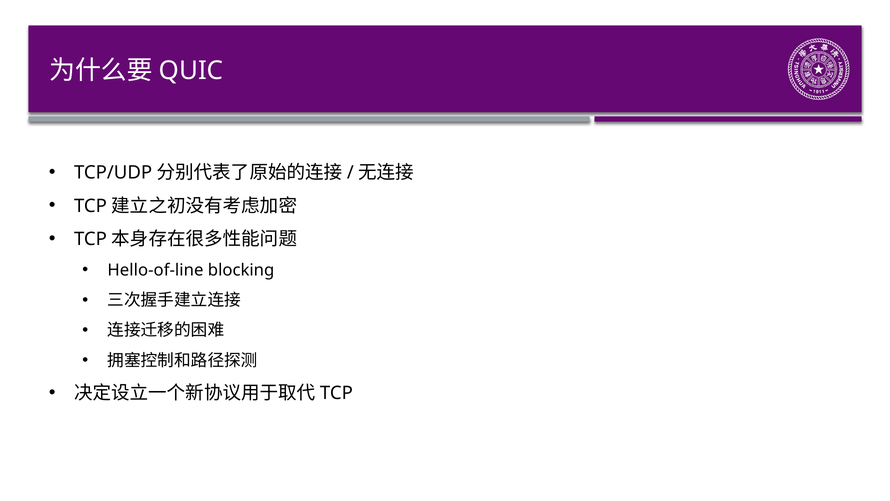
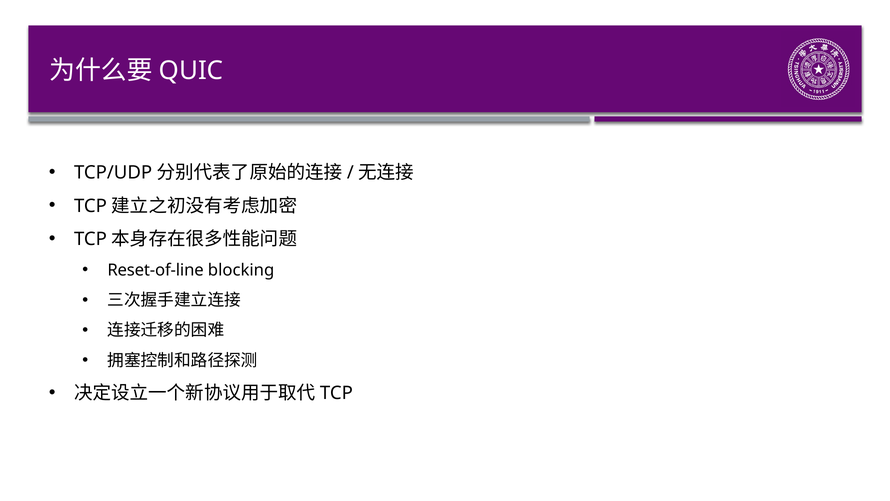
Hello-of-line: Hello-of-line -> Reset-of-line (156, 270)
